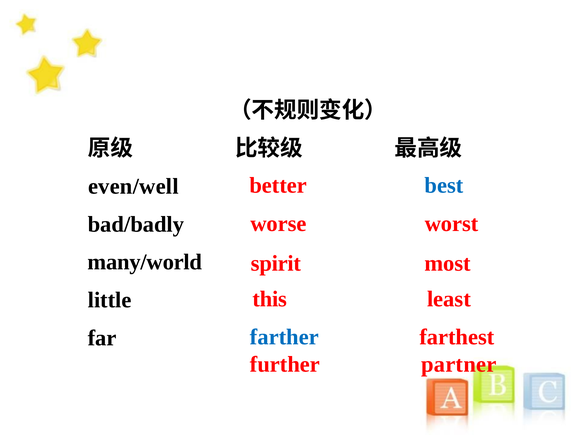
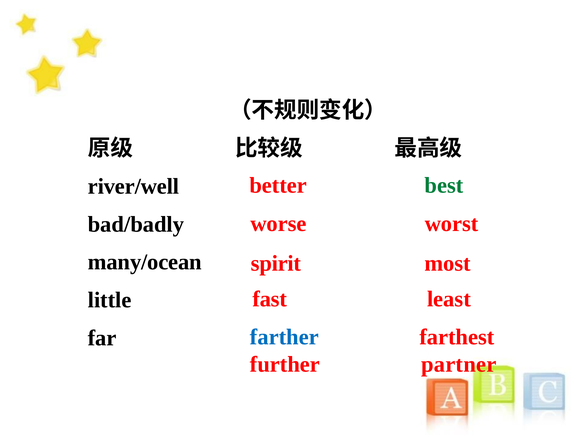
best colour: blue -> green (444, 185)
even/well: even/well -> river/well (134, 186)
many/world: many/world -> many/ocean (145, 262)
this: this -> fast (270, 299)
